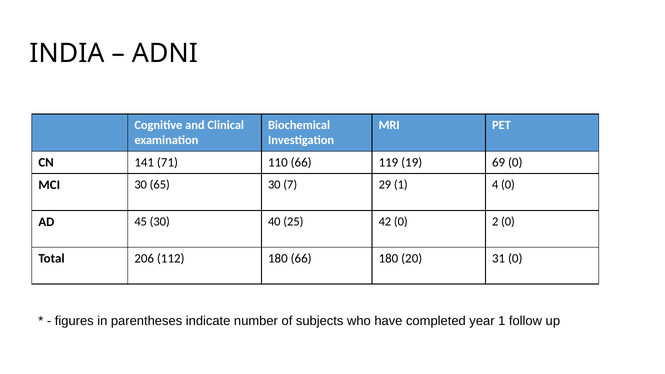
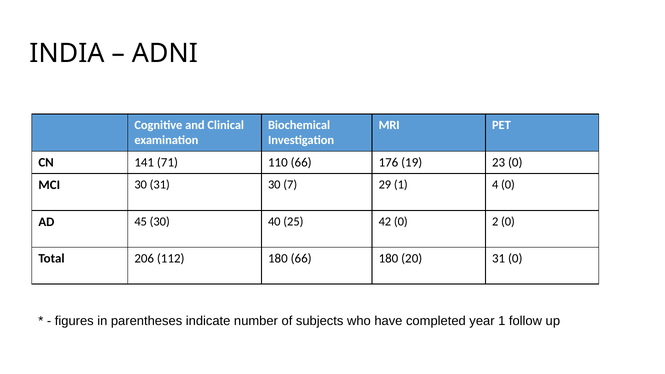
119: 119 -> 176 (388, 163)
69: 69 -> 23 (499, 163)
30 65: 65 -> 31 (160, 185)
